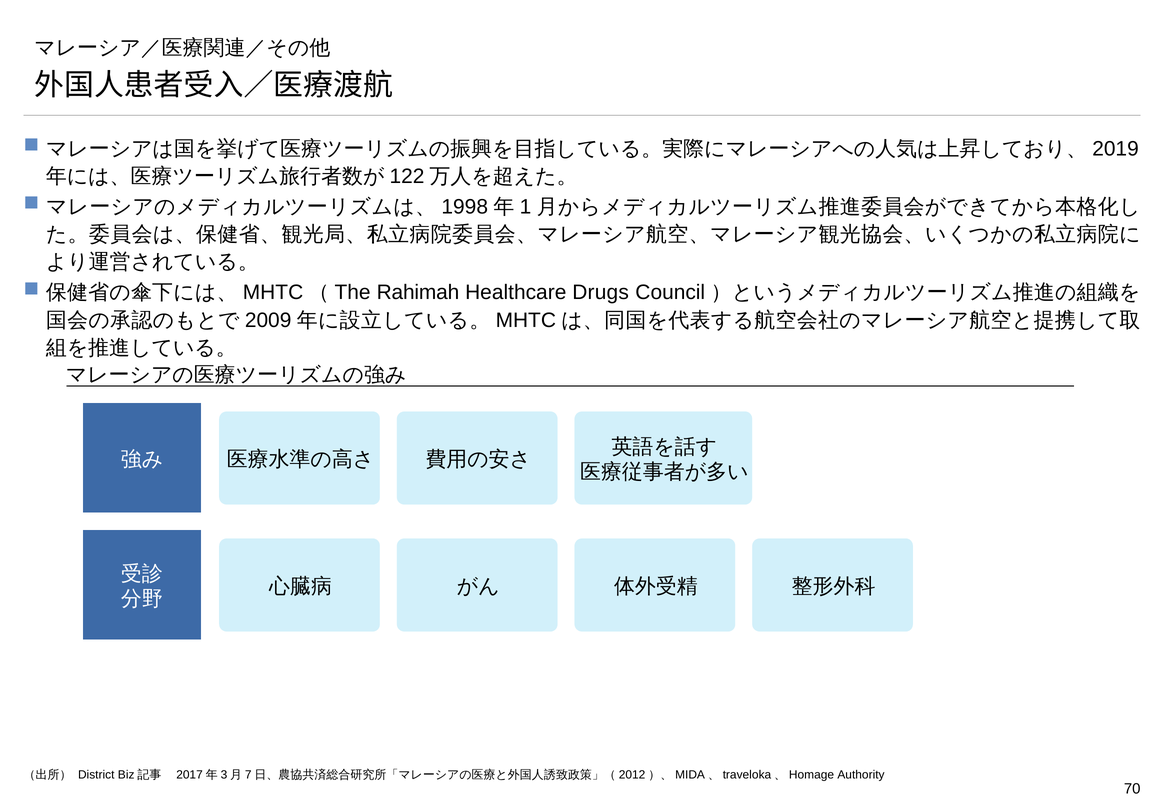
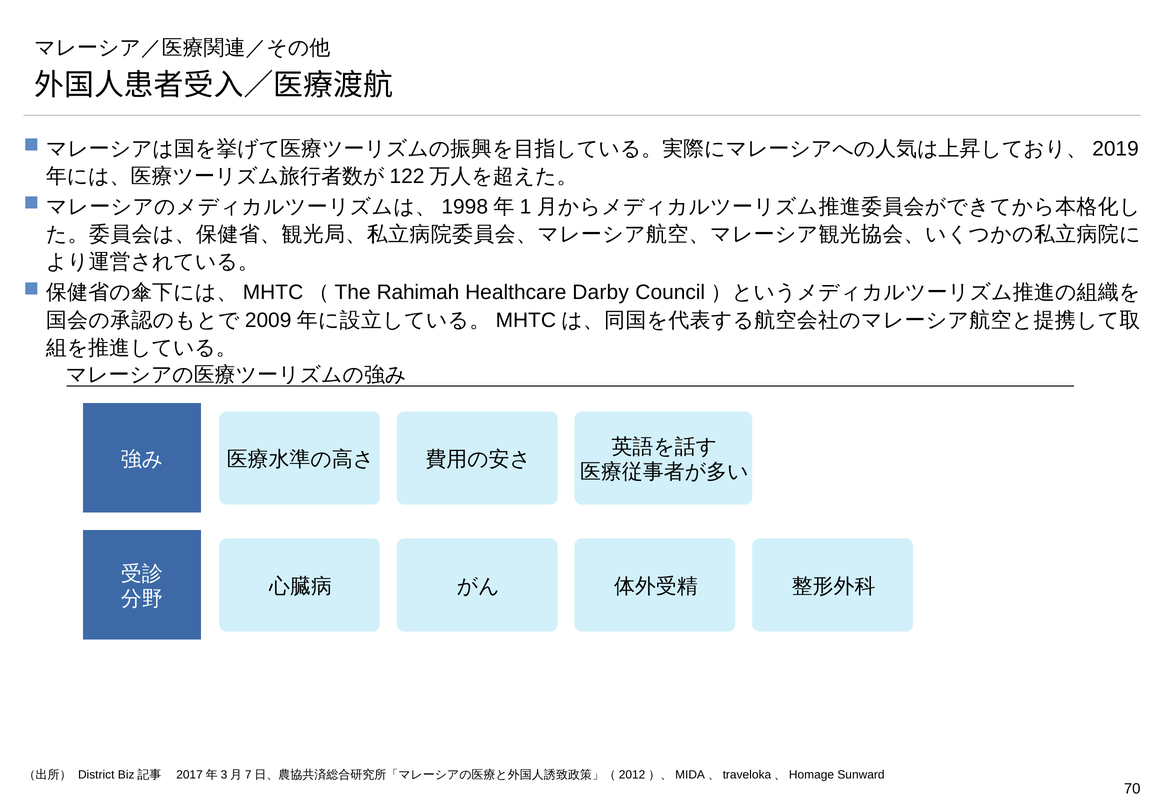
Drugs: Drugs -> Darby (601, 293)
Authority: Authority -> Sunward (861, 775)
